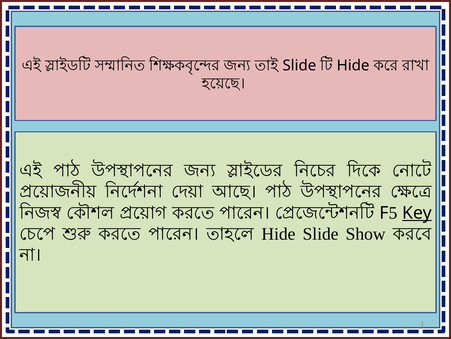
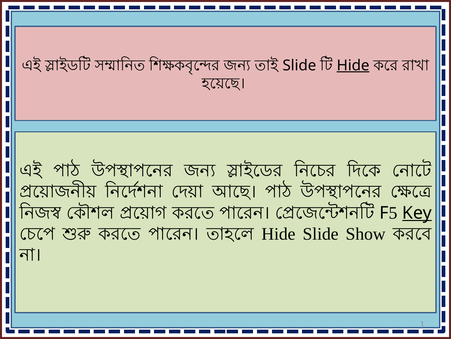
Hide underline: none -> present (353, 65)
